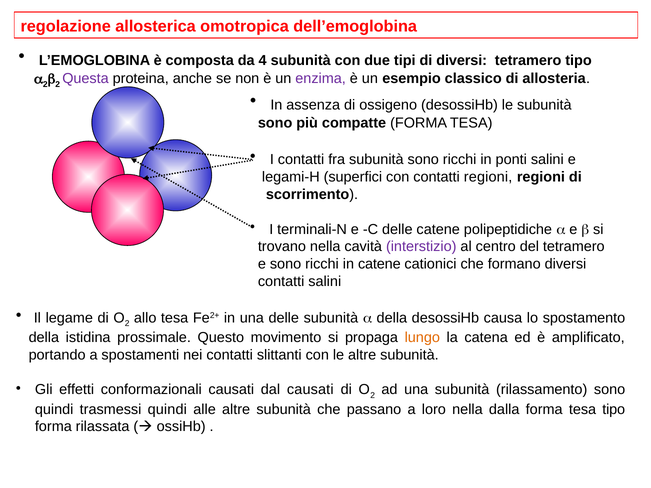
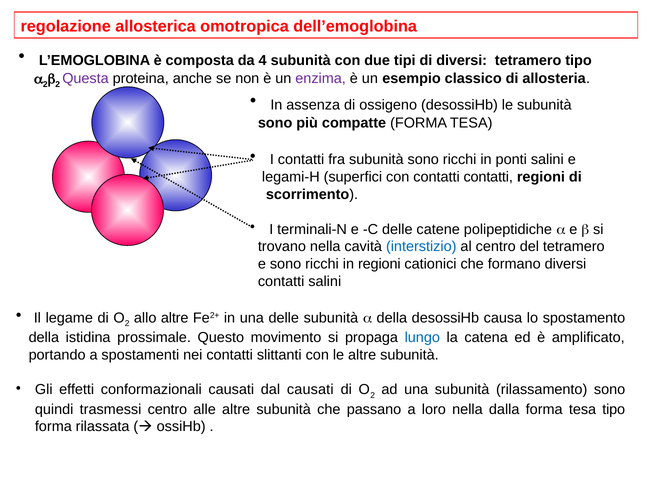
contatti regioni: regioni -> contatti (488, 177)
interstizio colour: purple -> blue (421, 247)
in catene: catene -> regioni (379, 264)
allo tesa: tesa -> altre (175, 318)
lungo colour: orange -> blue (422, 338)
trasmessi quindi: quindi -> centro (167, 410)
